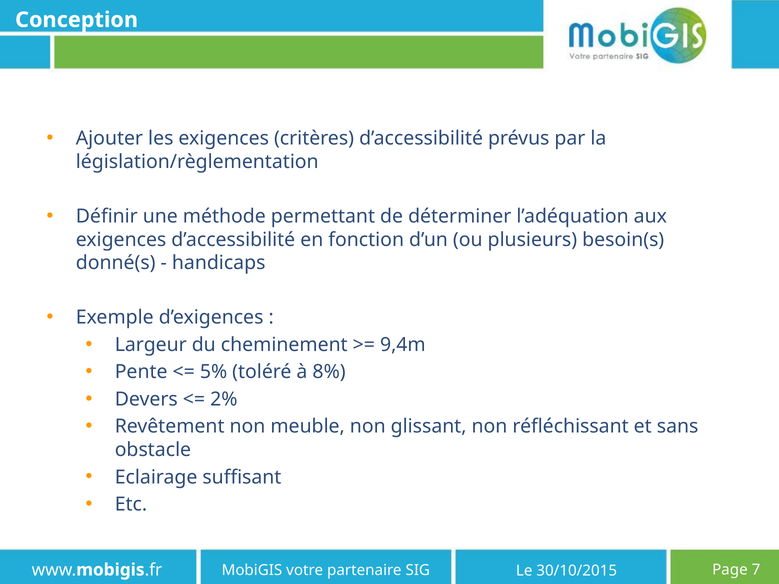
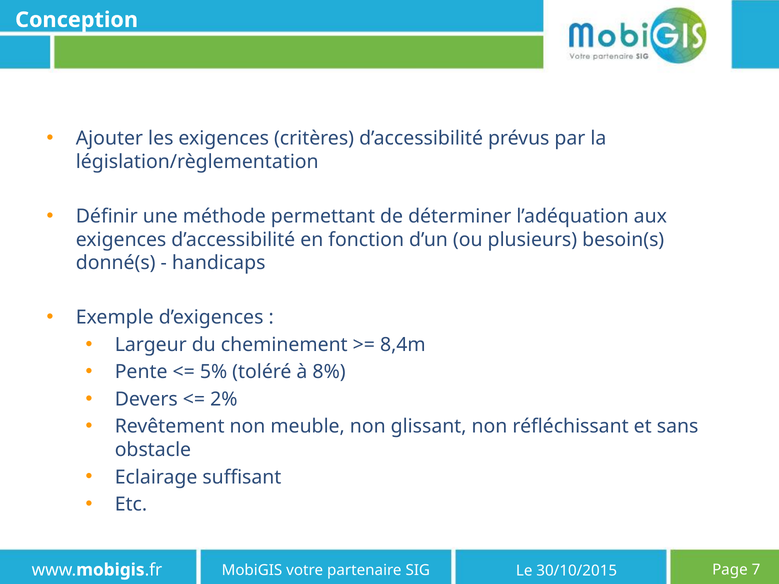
9,4m: 9,4m -> 8,4m (403, 345)
